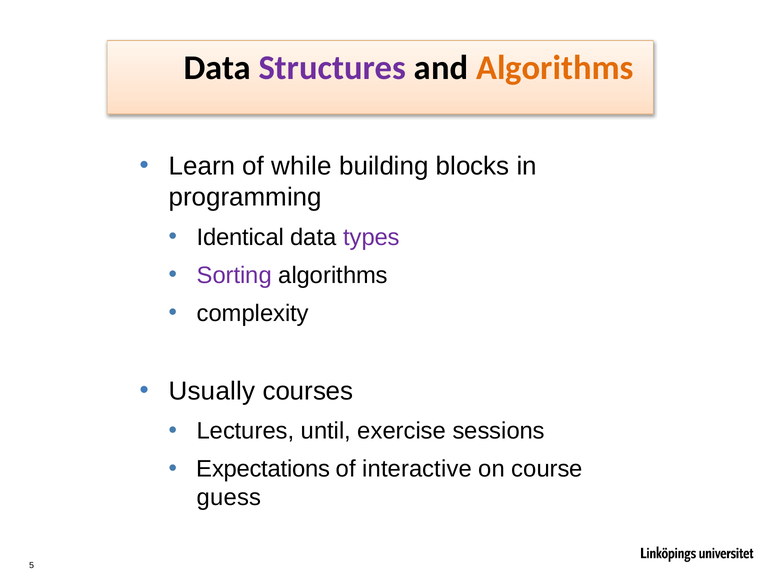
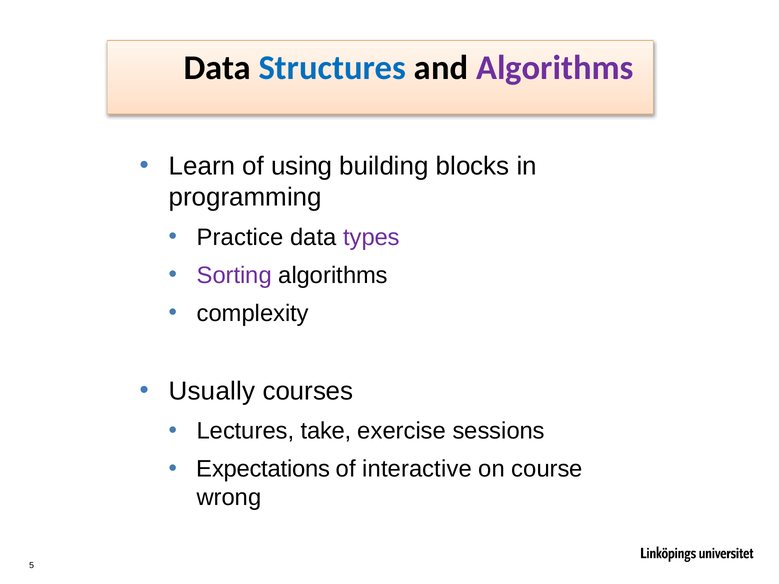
Structures colour: purple -> blue (332, 68)
Algorithms colour: orange -> purple (555, 68)
while: while -> using (302, 166)
Identical: Identical -> Practice (240, 237)
until: until -> take (326, 431)
guess: guess -> wrong (229, 498)
